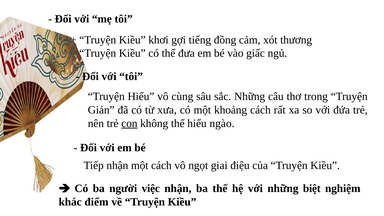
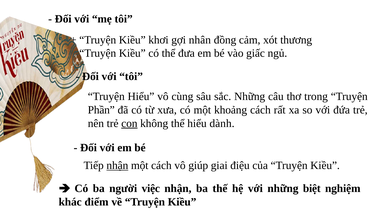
tiếng: tiếng -> nhân (200, 40)
Giản: Giản -> Phần (101, 110)
ngào: ngào -> dành (222, 123)
nhận underline: none -> present (117, 165)
ngọt: ngọt -> giúp (198, 165)
